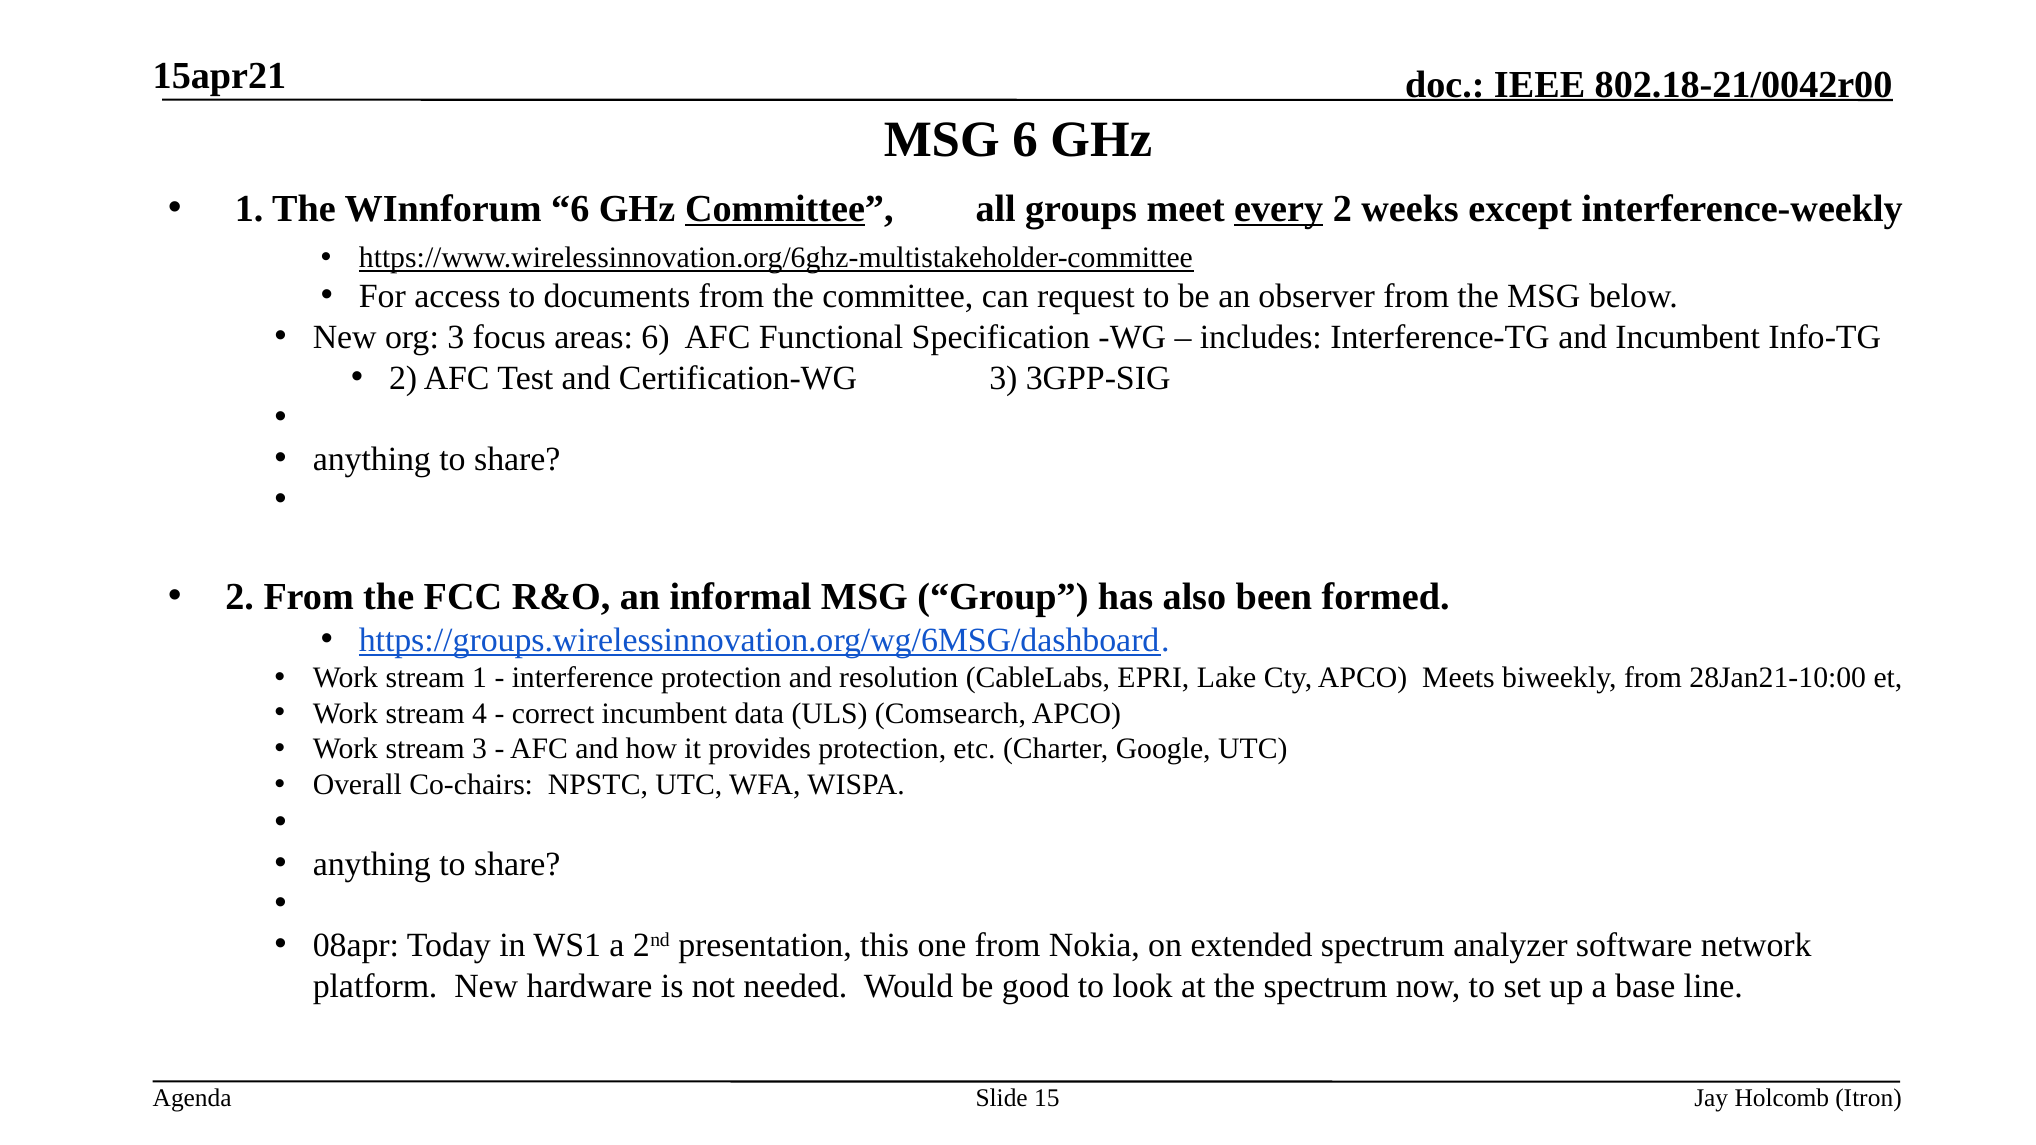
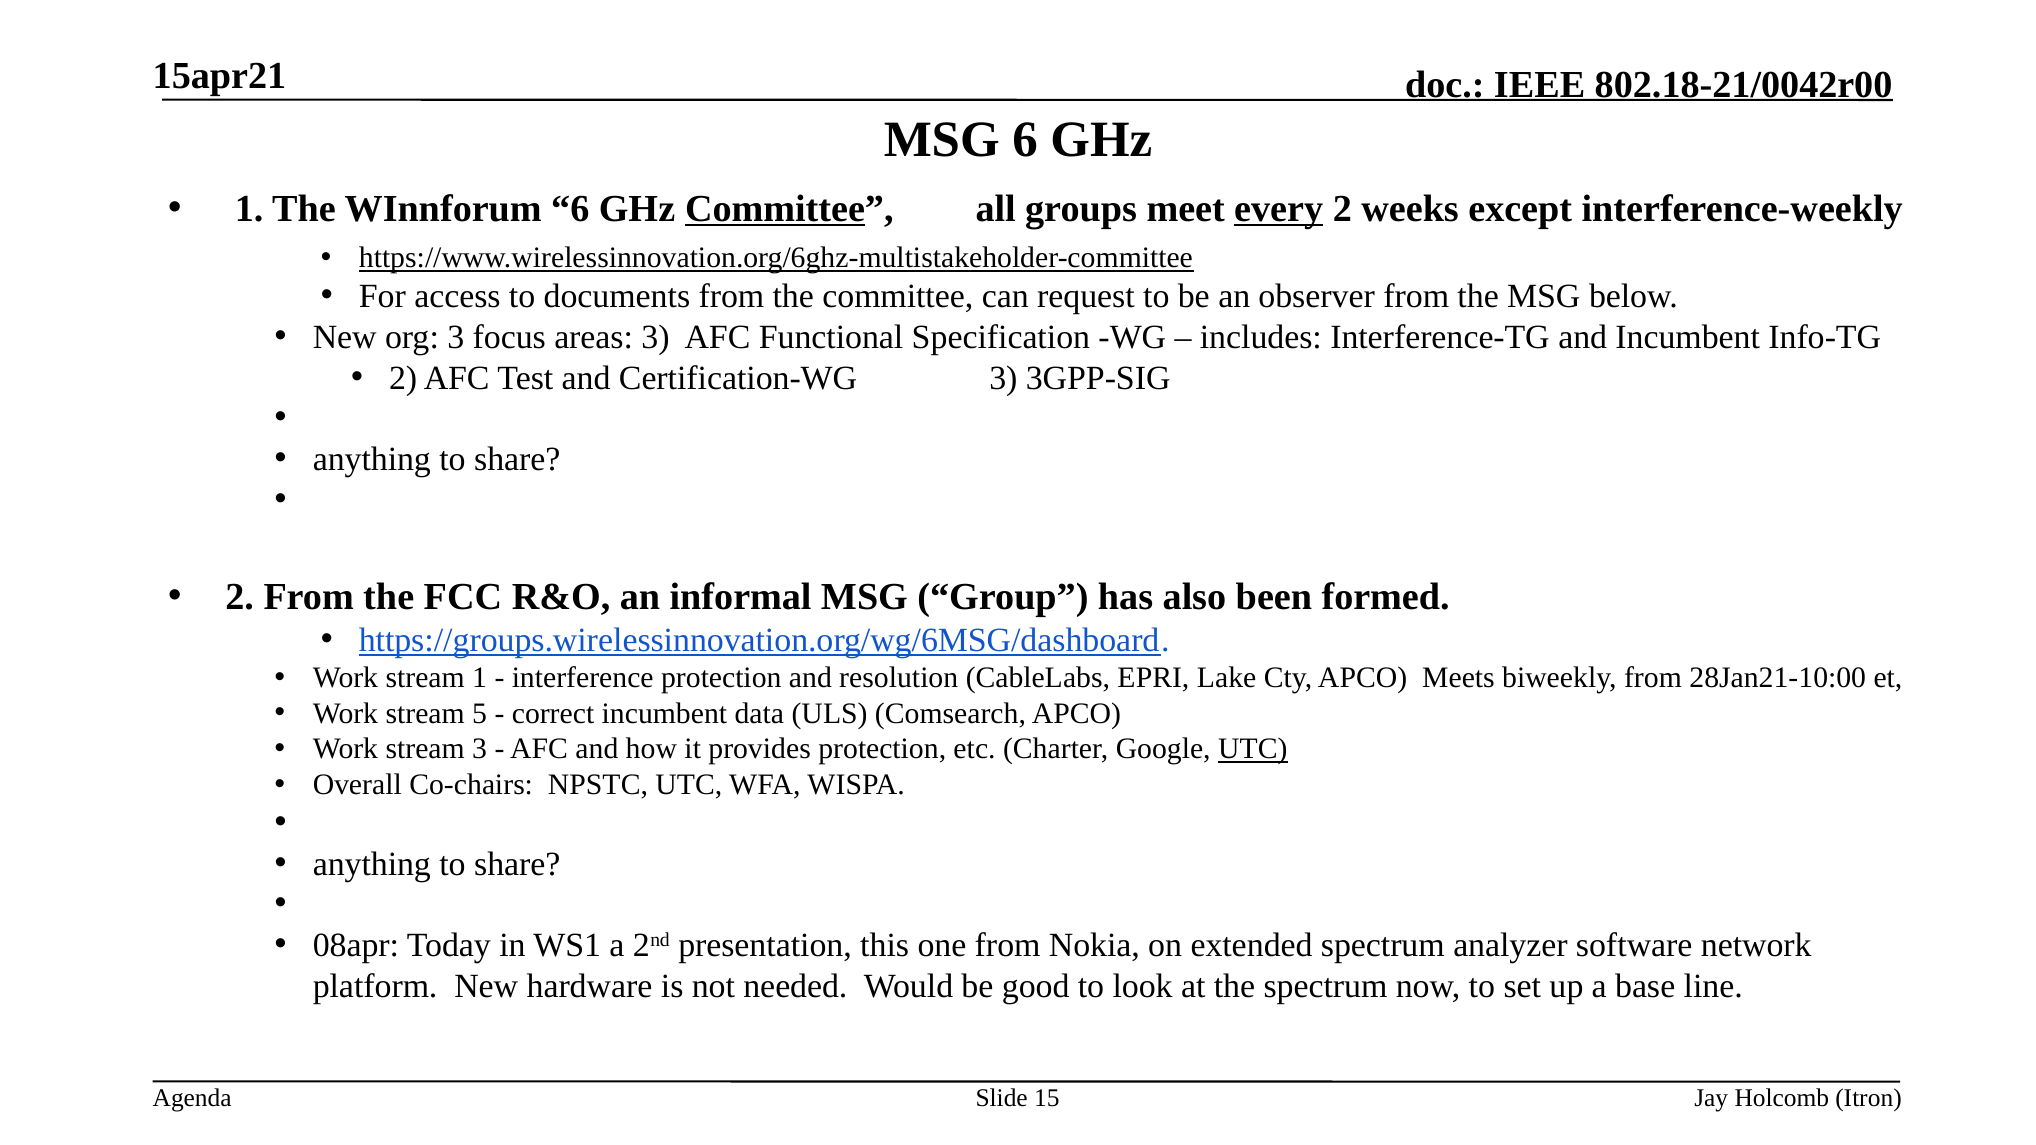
areas 6: 6 -> 3 (656, 337)
4: 4 -> 5 (480, 714)
UTC underline: none -> present (1253, 749)
